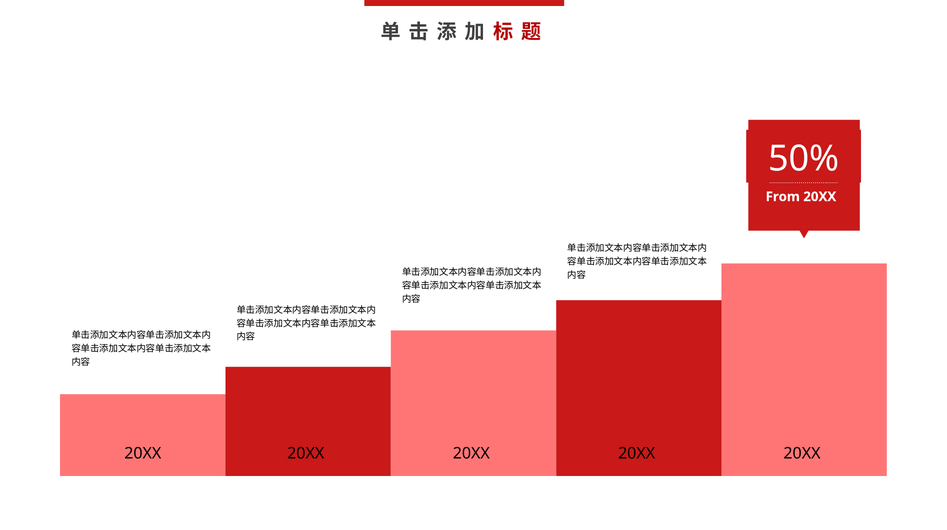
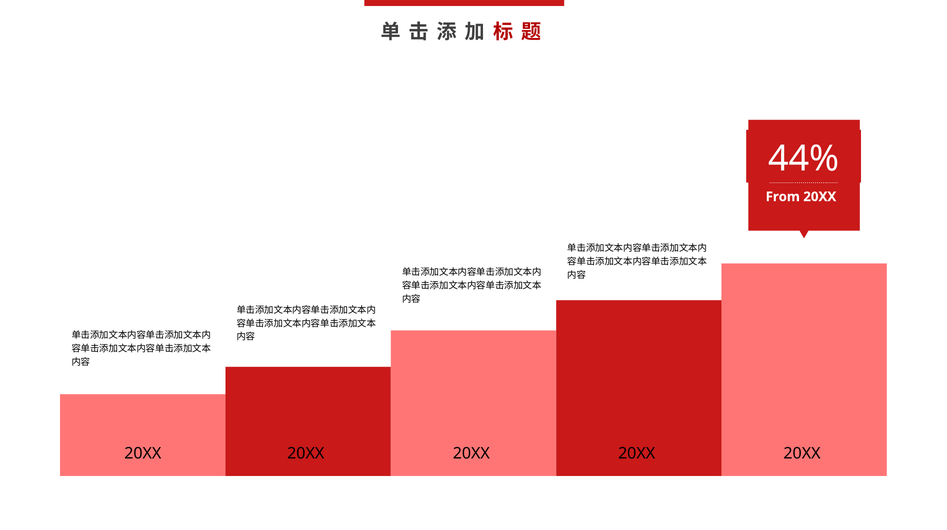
50%: 50% -> 44% (804, 159)
